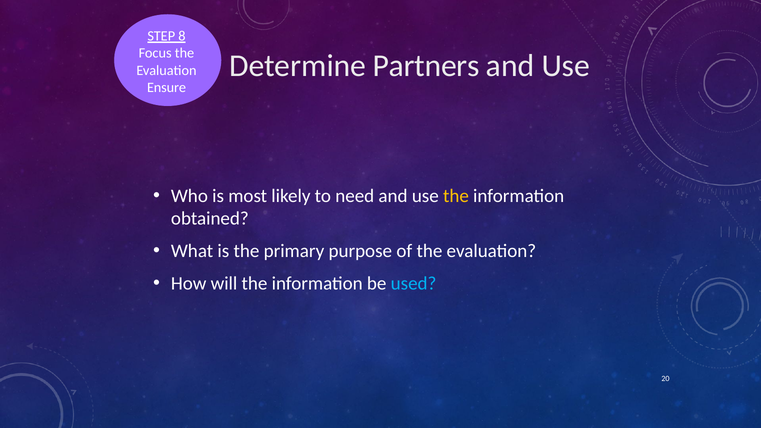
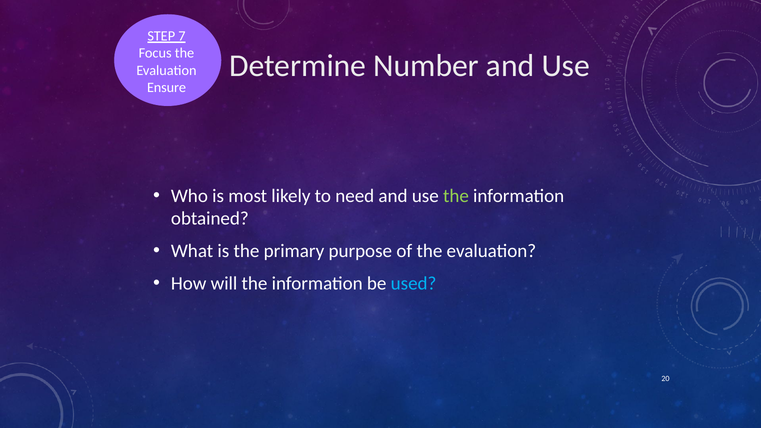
8: 8 -> 7 (182, 36)
Partners: Partners -> Number (426, 66)
the colour: yellow -> light green (456, 196)
